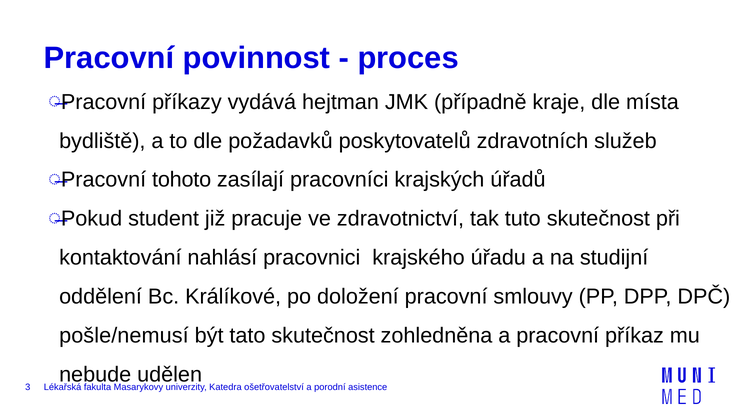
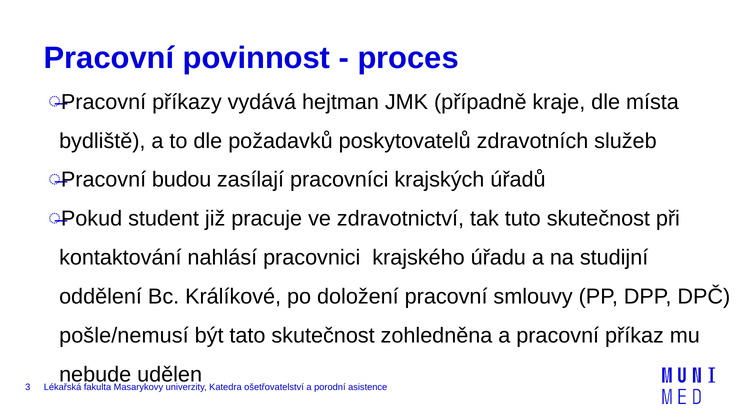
tohoto: tohoto -> budou (182, 180)
